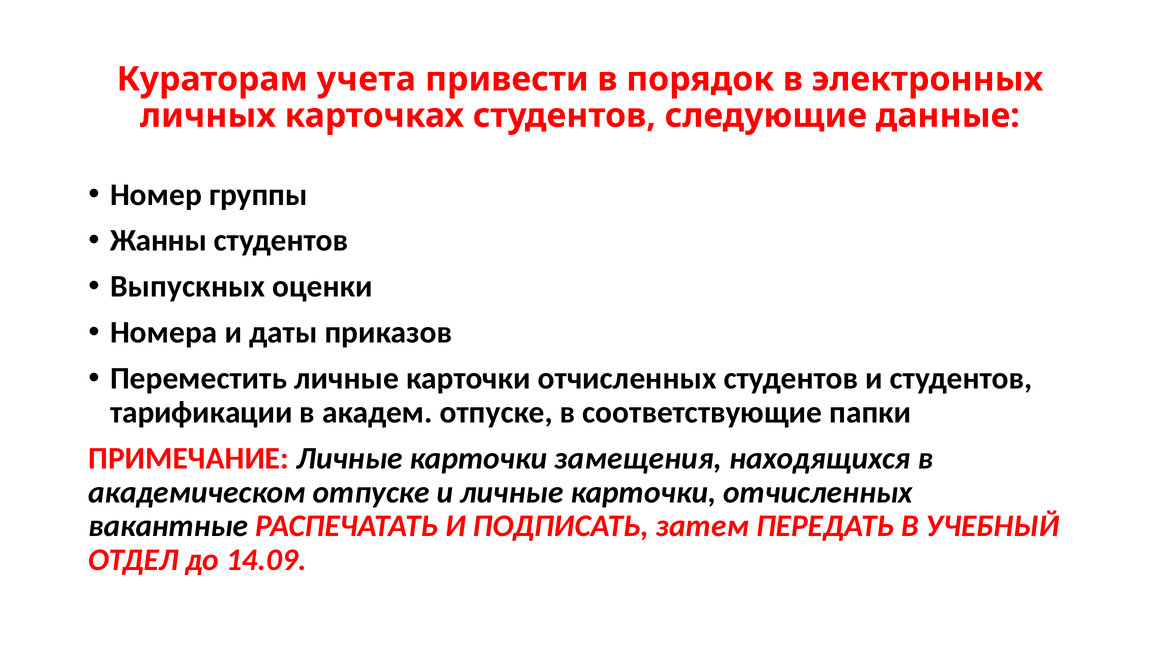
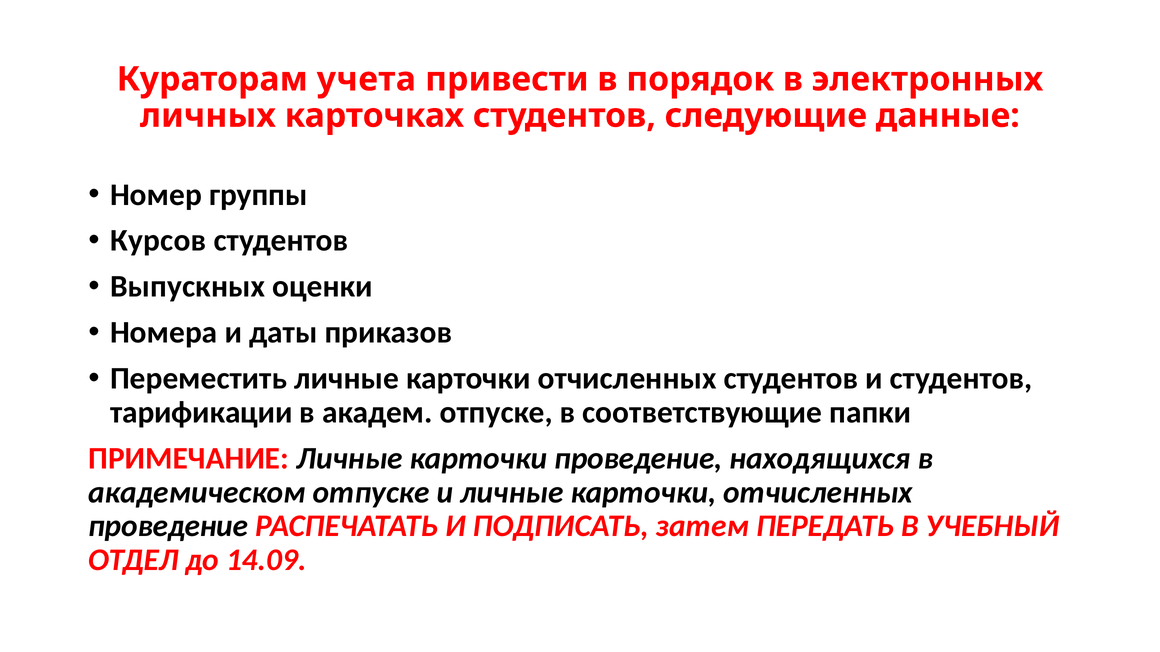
Жанны: Жанны -> Курсов (158, 241)
карточки замещения: замещения -> проведение (638, 459)
вакантные: вакантные -> проведение (168, 527)
